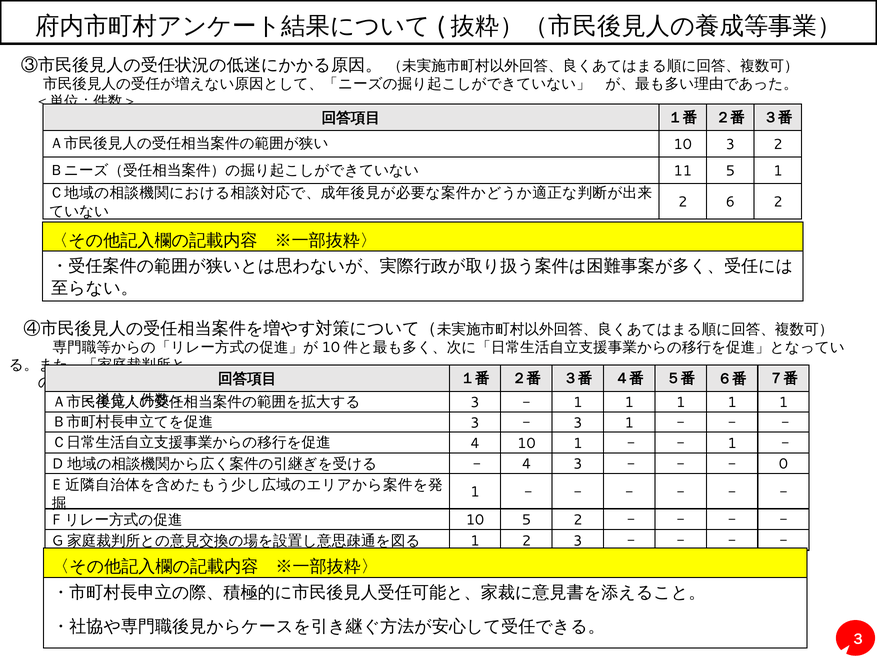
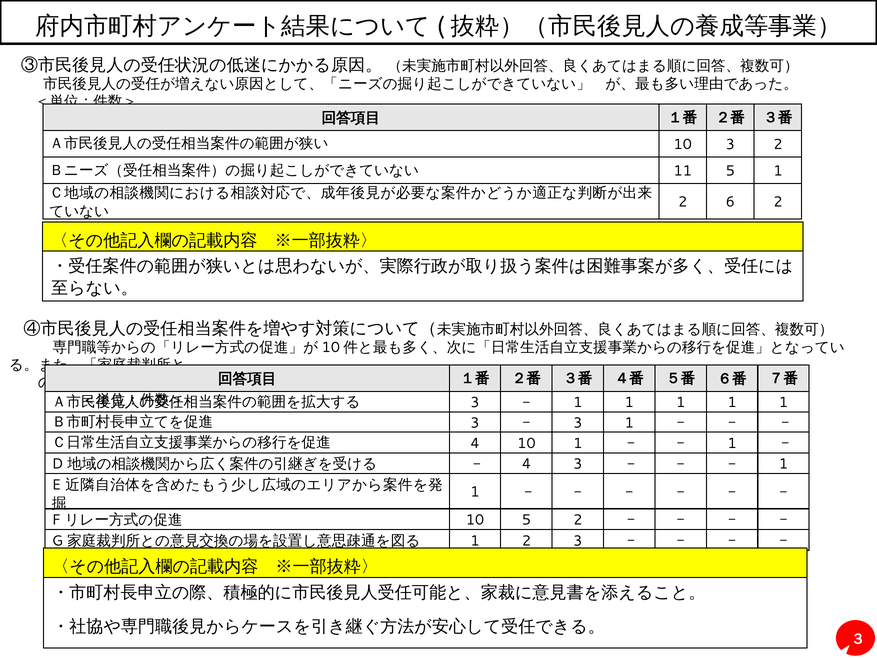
0: 0 -> 1 (783, 464)
